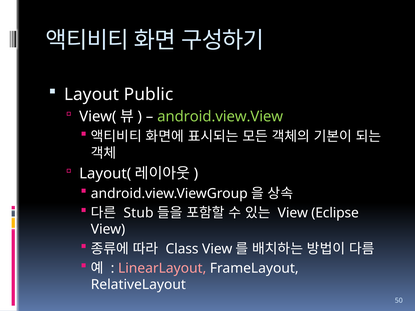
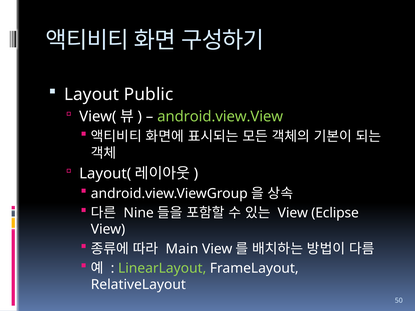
Stub: Stub -> Nine (139, 213)
Class: Class -> Main (182, 249)
LinearLayout colour: pink -> light green (162, 268)
